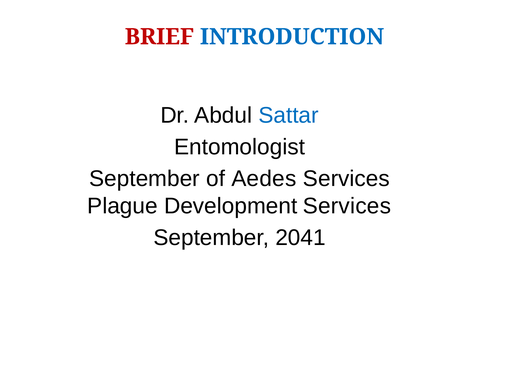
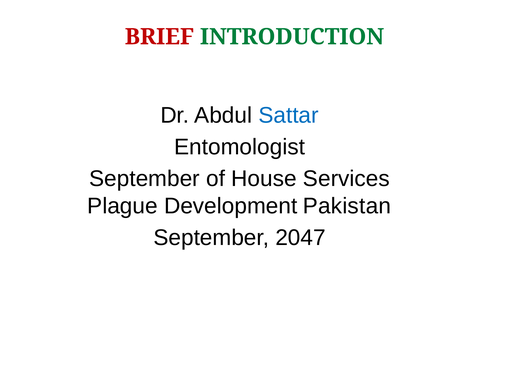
INTRODUCTION colour: blue -> green (292, 37)
Aedes: Aedes -> House (264, 179)
Development Services: Services -> Pakistan (347, 206)
2041: 2041 -> 2047 (301, 237)
